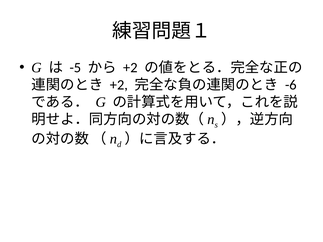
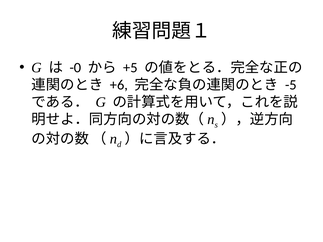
-5: -5 -> -0 (75, 68)
+2: +2 -> +5 (130, 68)
+2: +2 -> +6 (119, 85)
-6: -6 -> -5 (291, 85)
